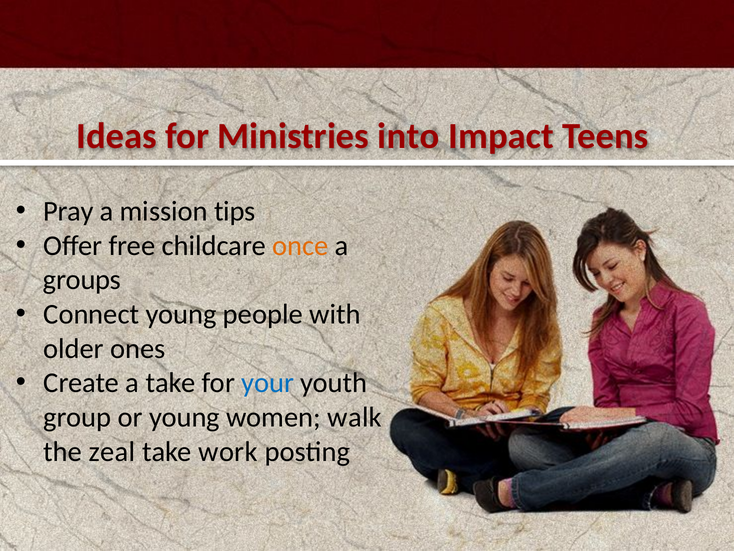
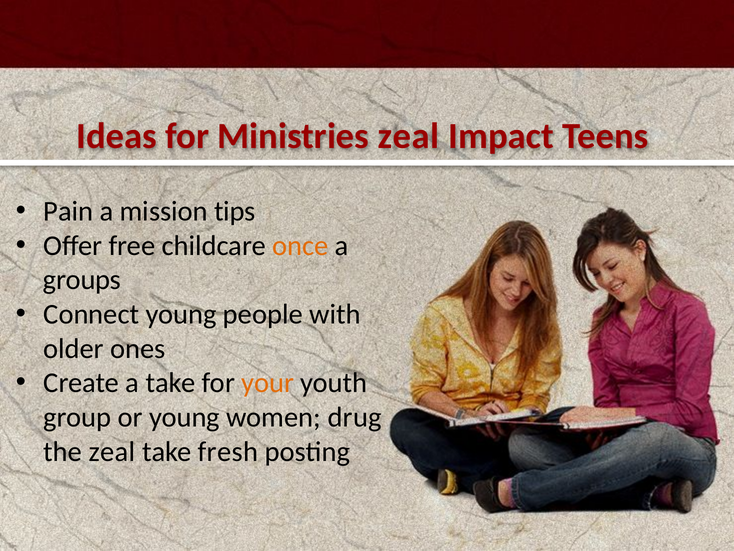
Ministries into: into -> zeal (409, 136)
Pray: Pray -> Pain (68, 211)
your colour: blue -> orange (268, 383)
walk: walk -> drug (355, 417)
work: work -> fresh (228, 451)
